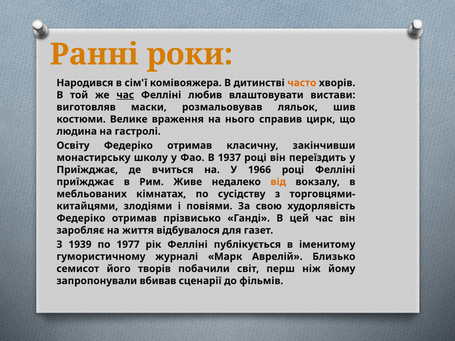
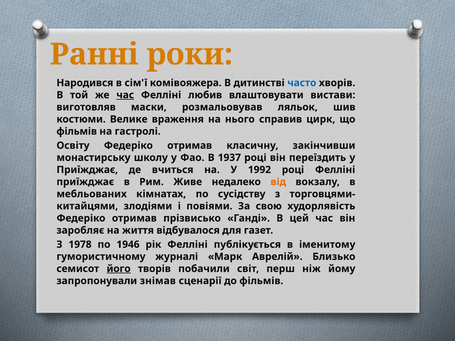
часто colour: orange -> blue (302, 83)
людина: людина -> фільмів (77, 131)
1966: 1966 -> 1992 (259, 170)
1939: 1939 -> 1978 (80, 245)
1977: 1977 -> 1946 (128, 245)
його underline: none -> present (119, 269)
вбивав: вбивав -> знімав (158, 281)
